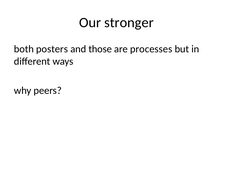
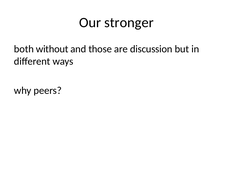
posters: posters -> without (52, 49)
processes: processes -> discussion (151, 49)
